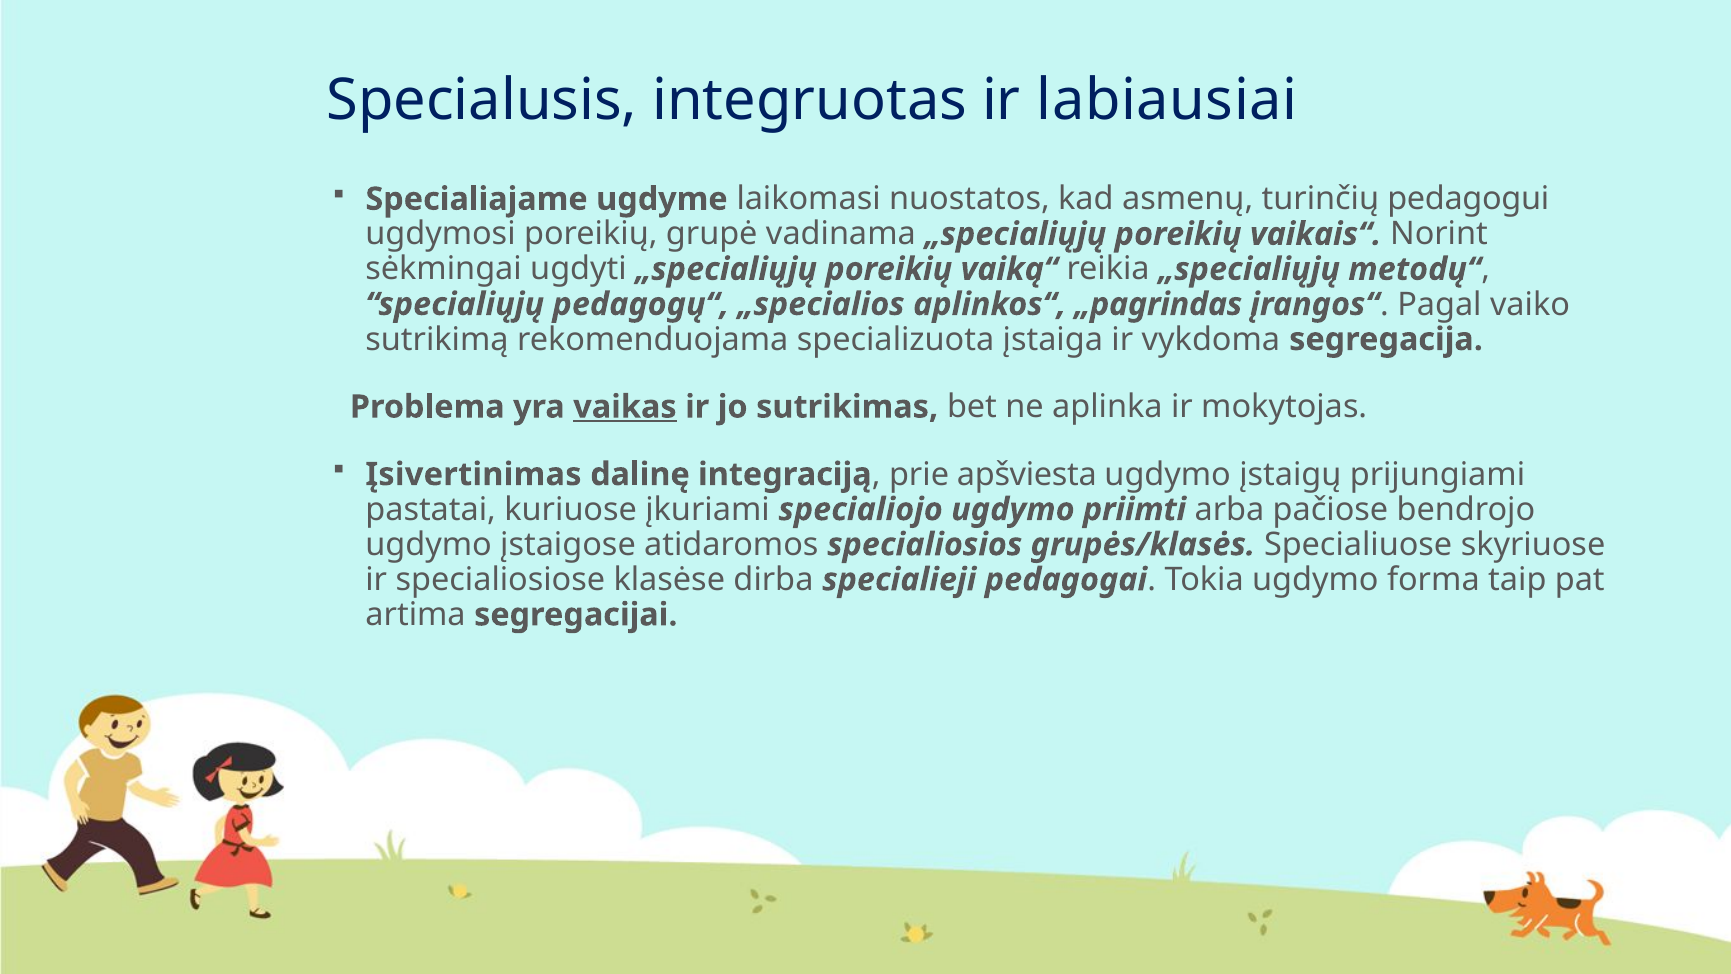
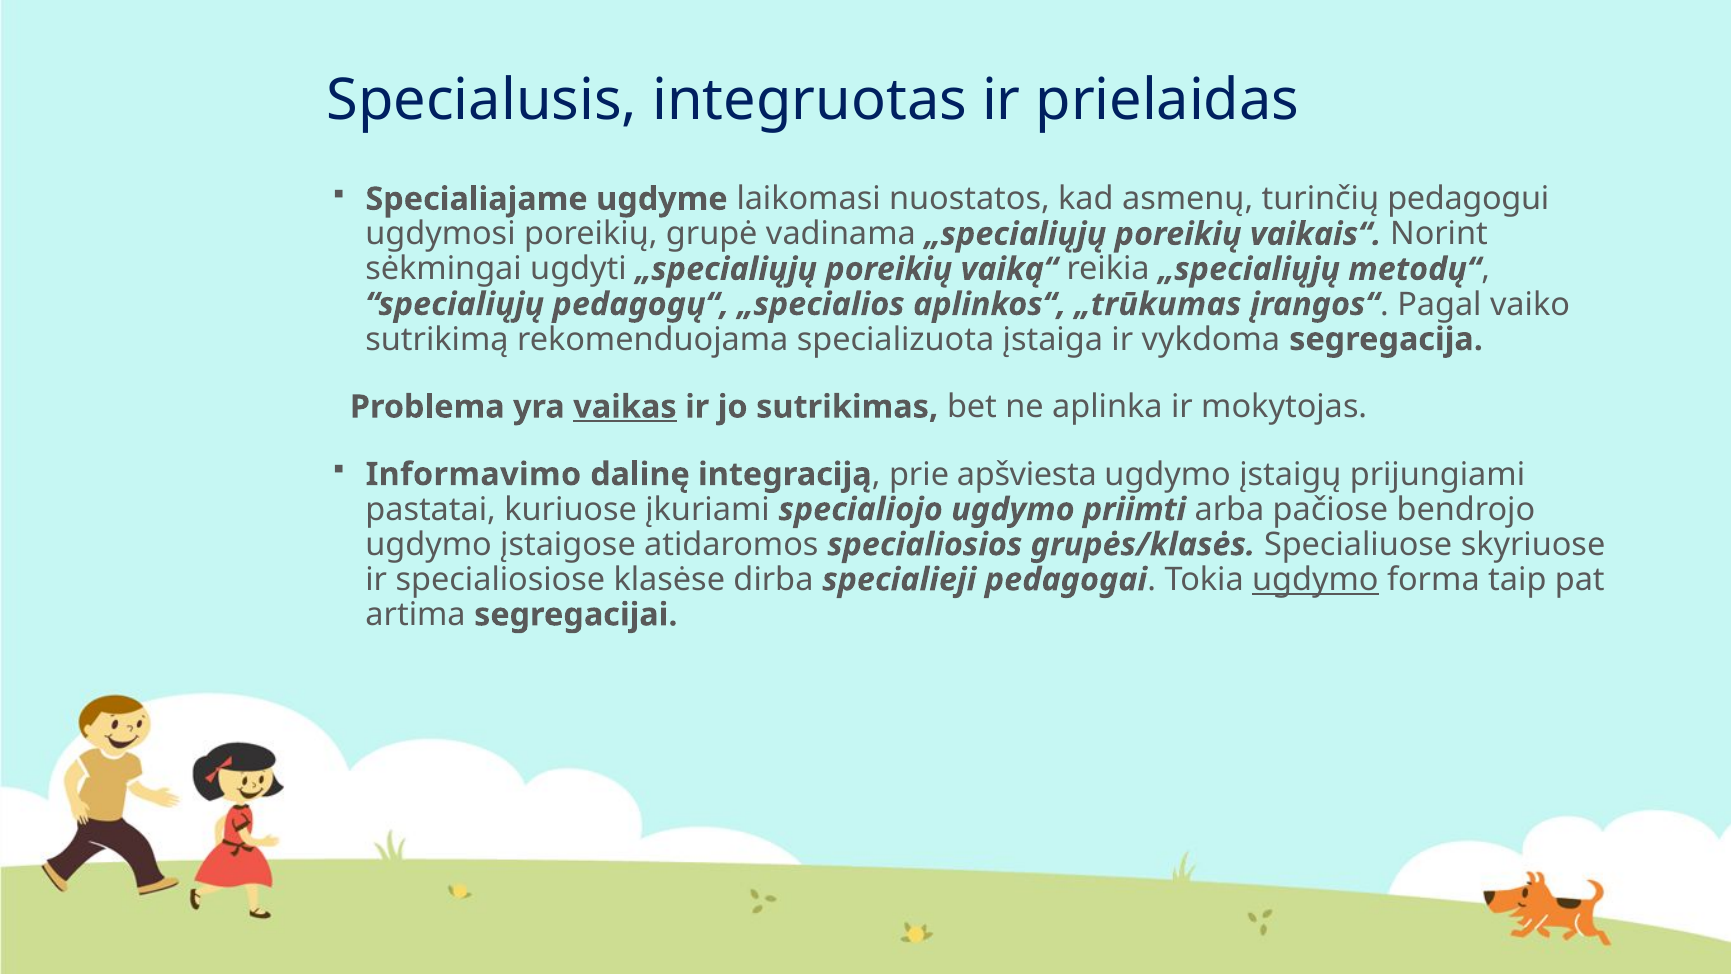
labiausiai: labiausiai -> prielaidas (1167, 100)
„pagrindas: „pagrindas -> „trūkumas (1158, 304)
Įsivertinimas: Įsivertinimas -> Informavimo (473, 474)
ugdymo underline: none -> present (1315, 579)
